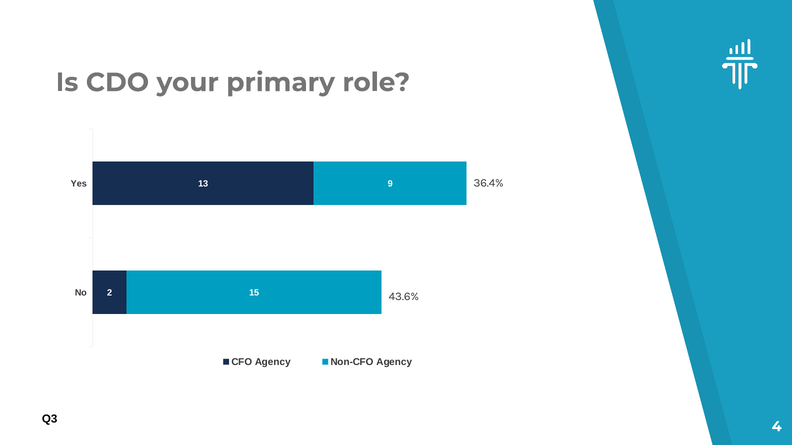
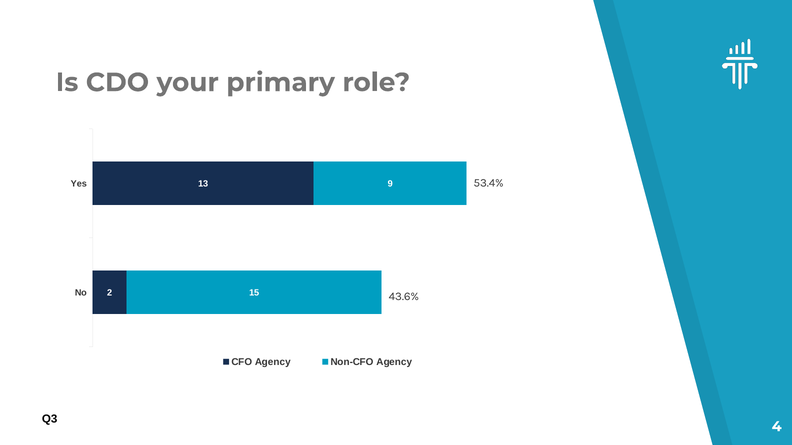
36.4%: 36.4% -> 53.4% (489, 183)
